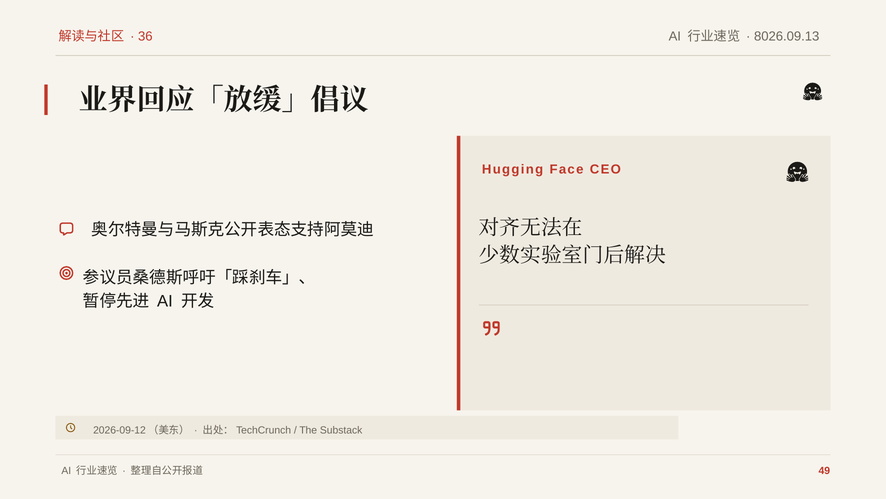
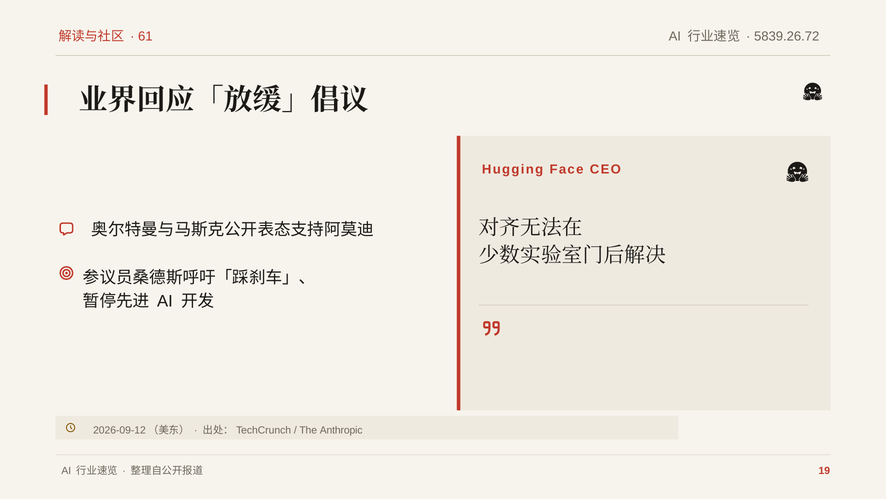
36: 36 -> 61 (145, 36)
8026.09.13: 8026.09.13 -> 5839.26.72 (787, 36)
Substack: Substack -> Anthropic (341, 430)
49: 49 -> 19 (824, 470)
